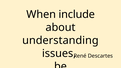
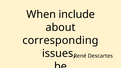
understanding: understanding -> corresponding (60, 40)
